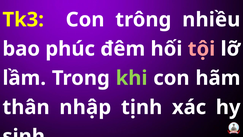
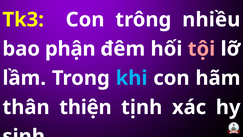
phúc: phúc -> phận (70, 49)
khi colour: light green -> light blue (132, 78)
nhập: nhập -> thiện (85, 107)
